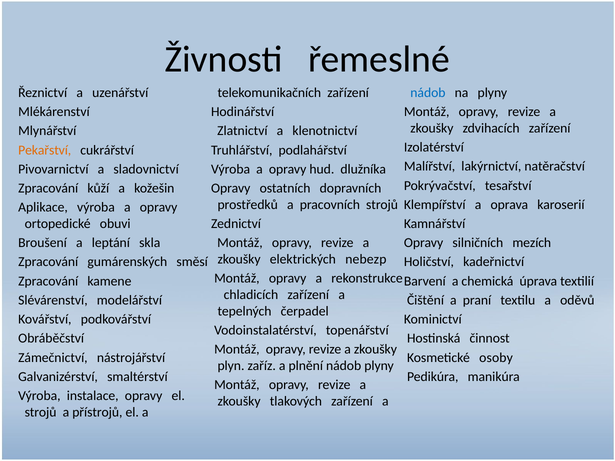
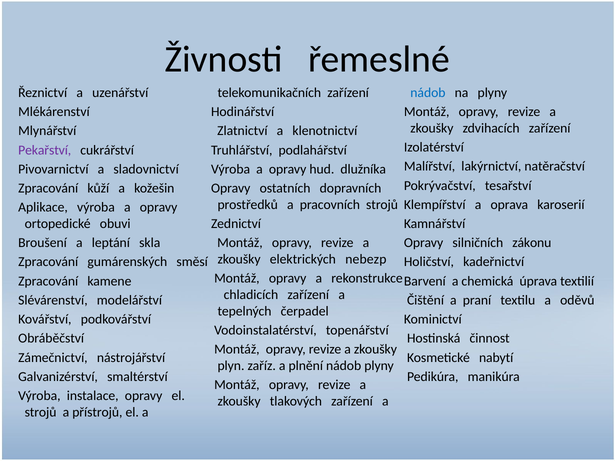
Pekařství colour: orange -> purple (45, 150)
mezích: mezích -> zákonu (532, 243)
osoby: osoby -> nabytí (496, 358)
